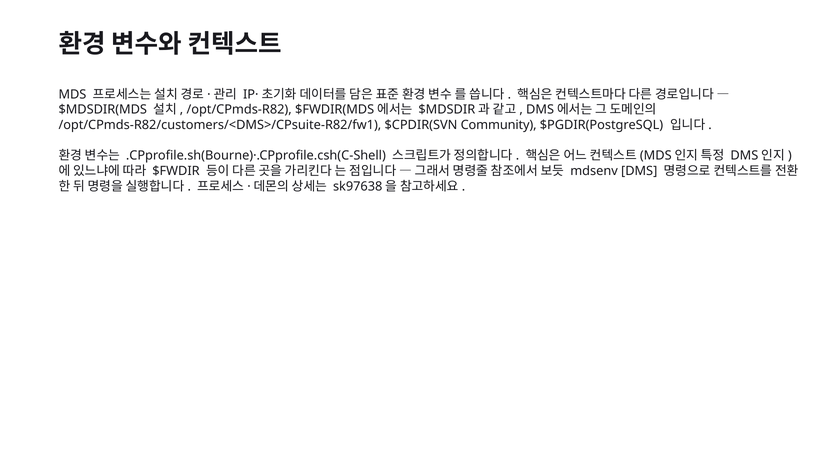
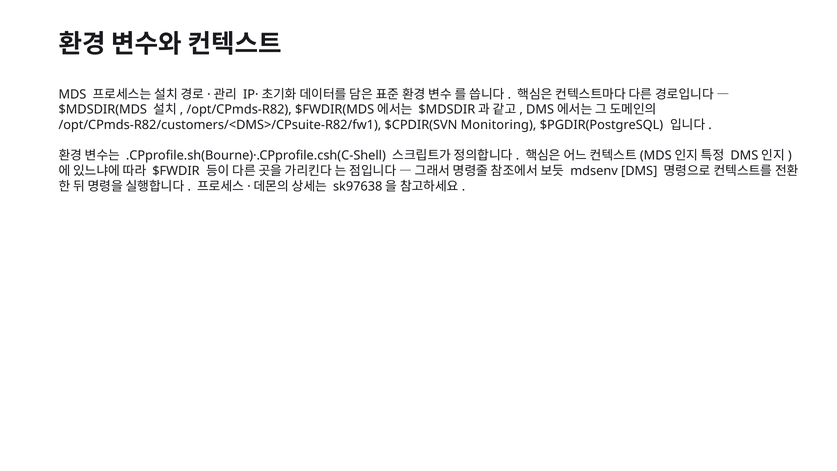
Community: Community -> Monitoring (499, 125)
